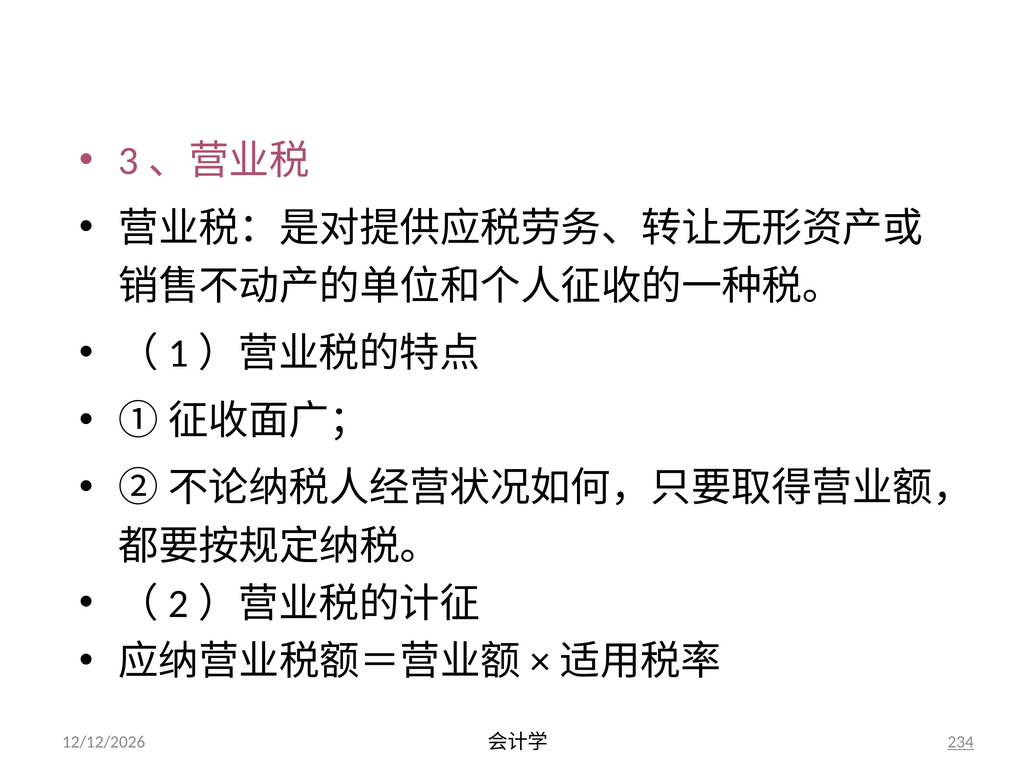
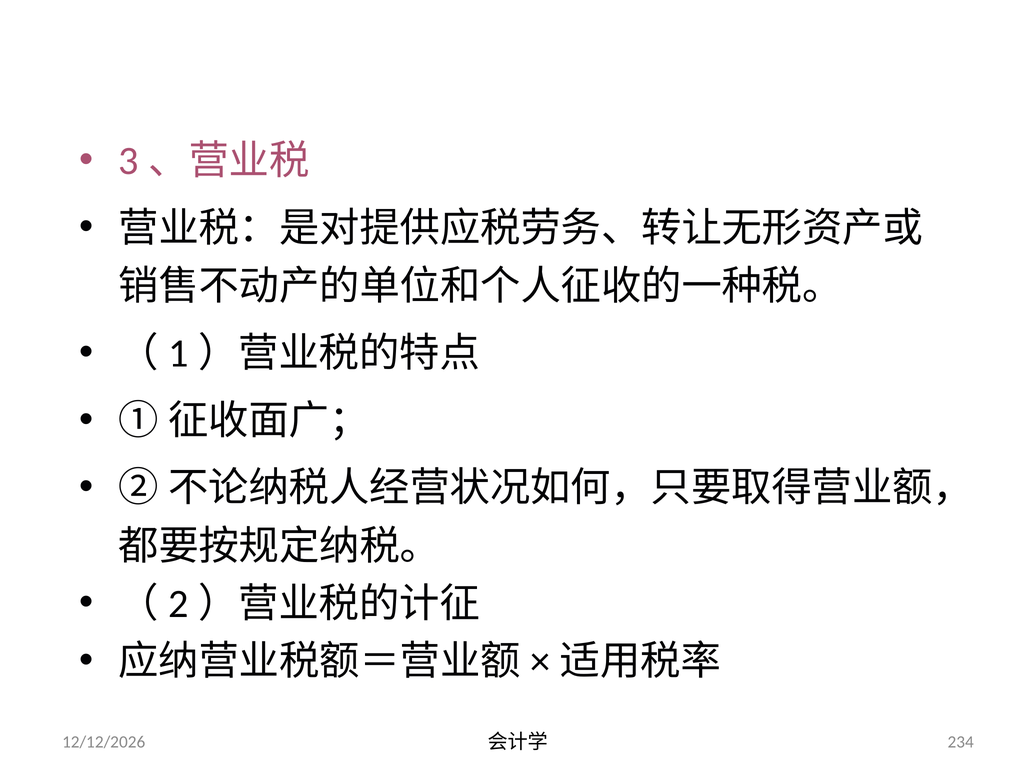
234 underline: present -> none (961, 742)
